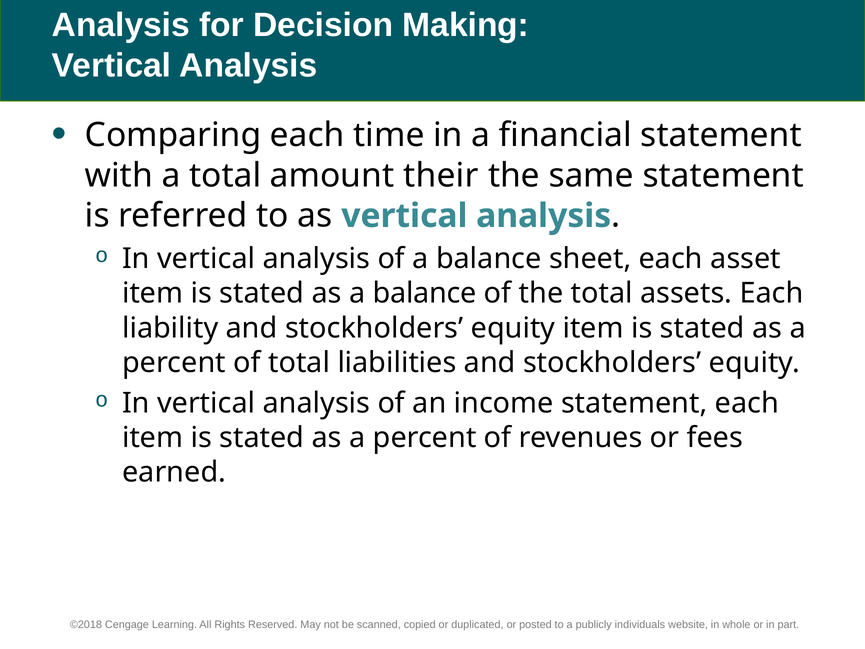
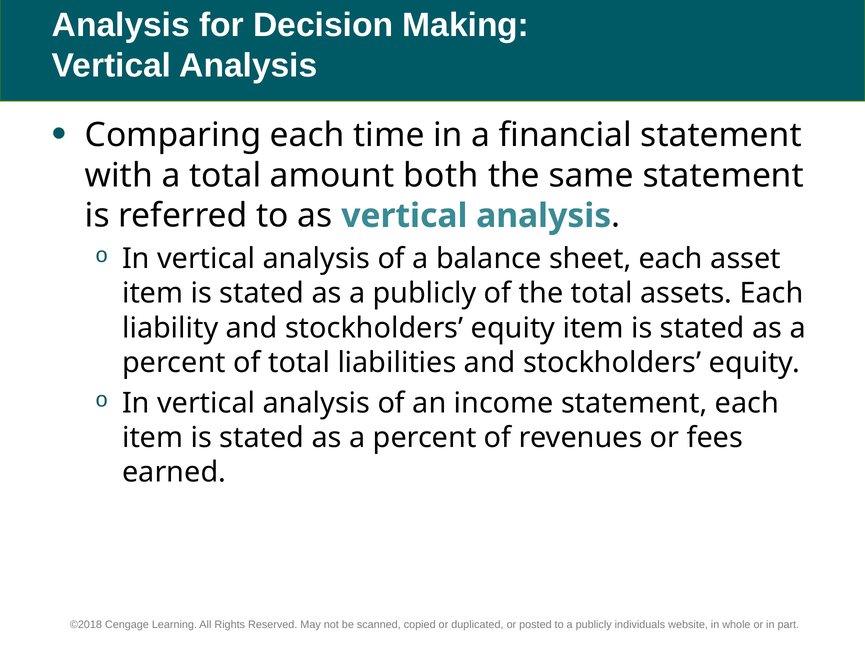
their: their -> both (441, 175)
as a balance: balance -> publicly (425, 293)
